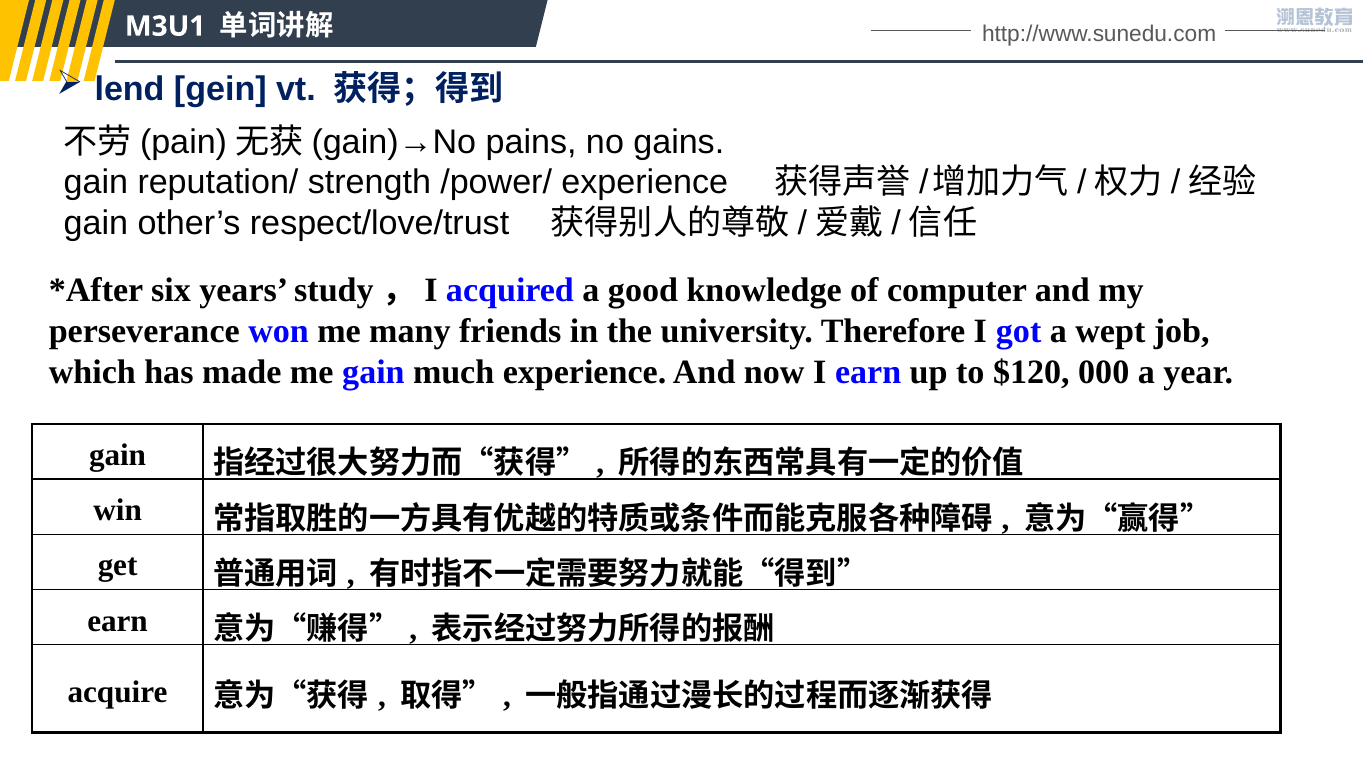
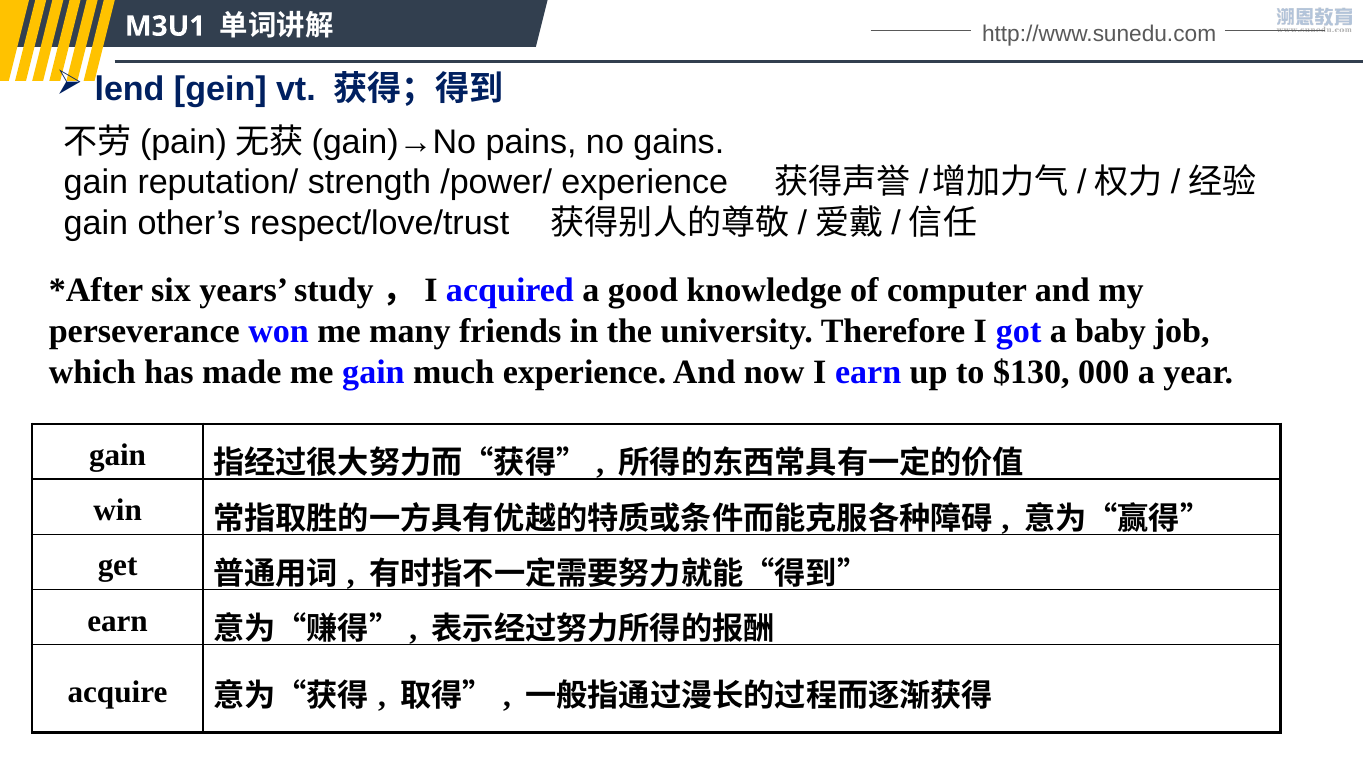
wept: wept -> baby (1111, 331)
$120: $120 -> $130 (1031, 372)
